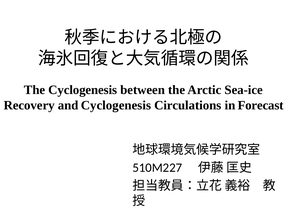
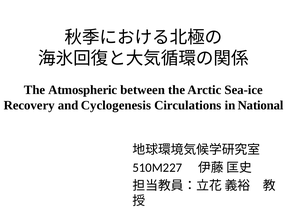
The Cyclogenesis: Cyclogenesis -> Atmospheric (83, 90)
Forecast: Forecast -> National (261, 105)
